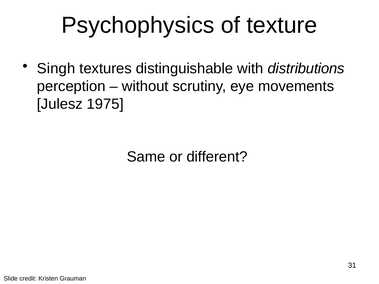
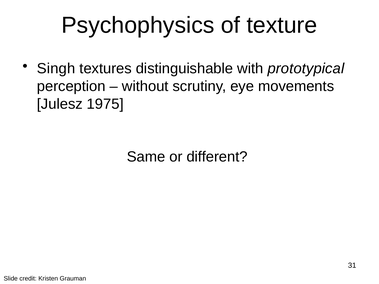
distributions: distributions -> prototypical (306, 69)
